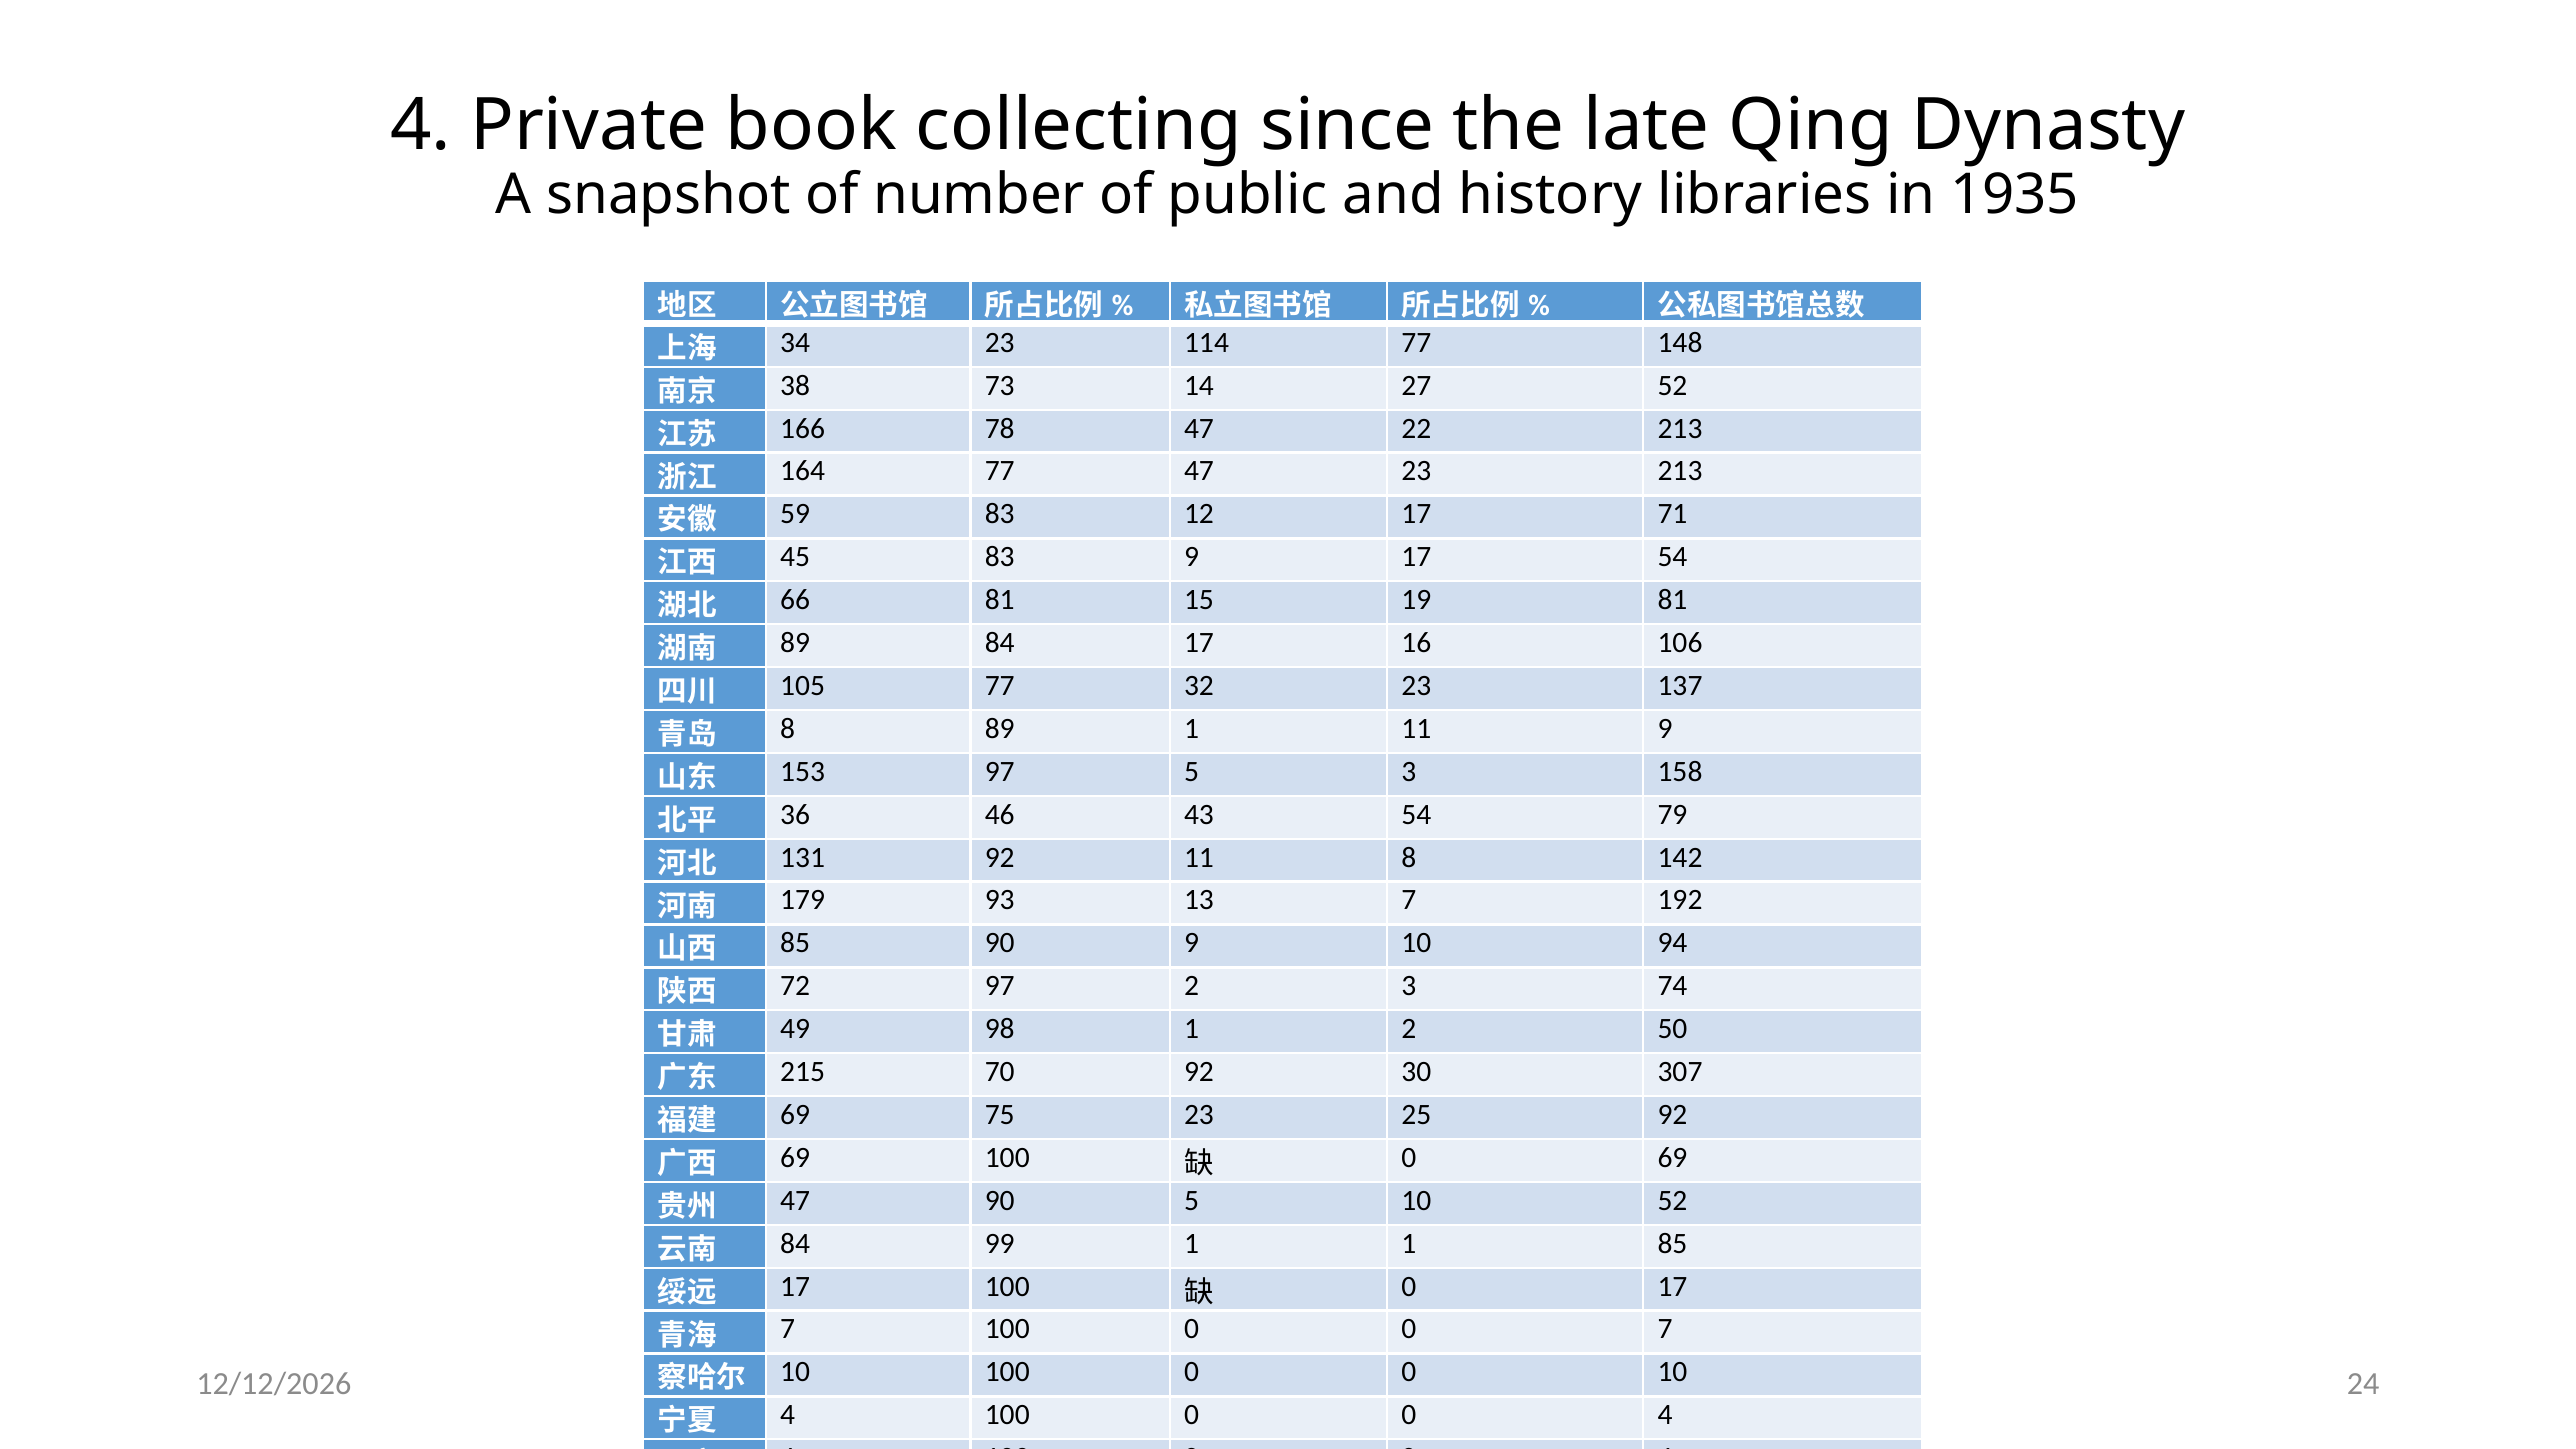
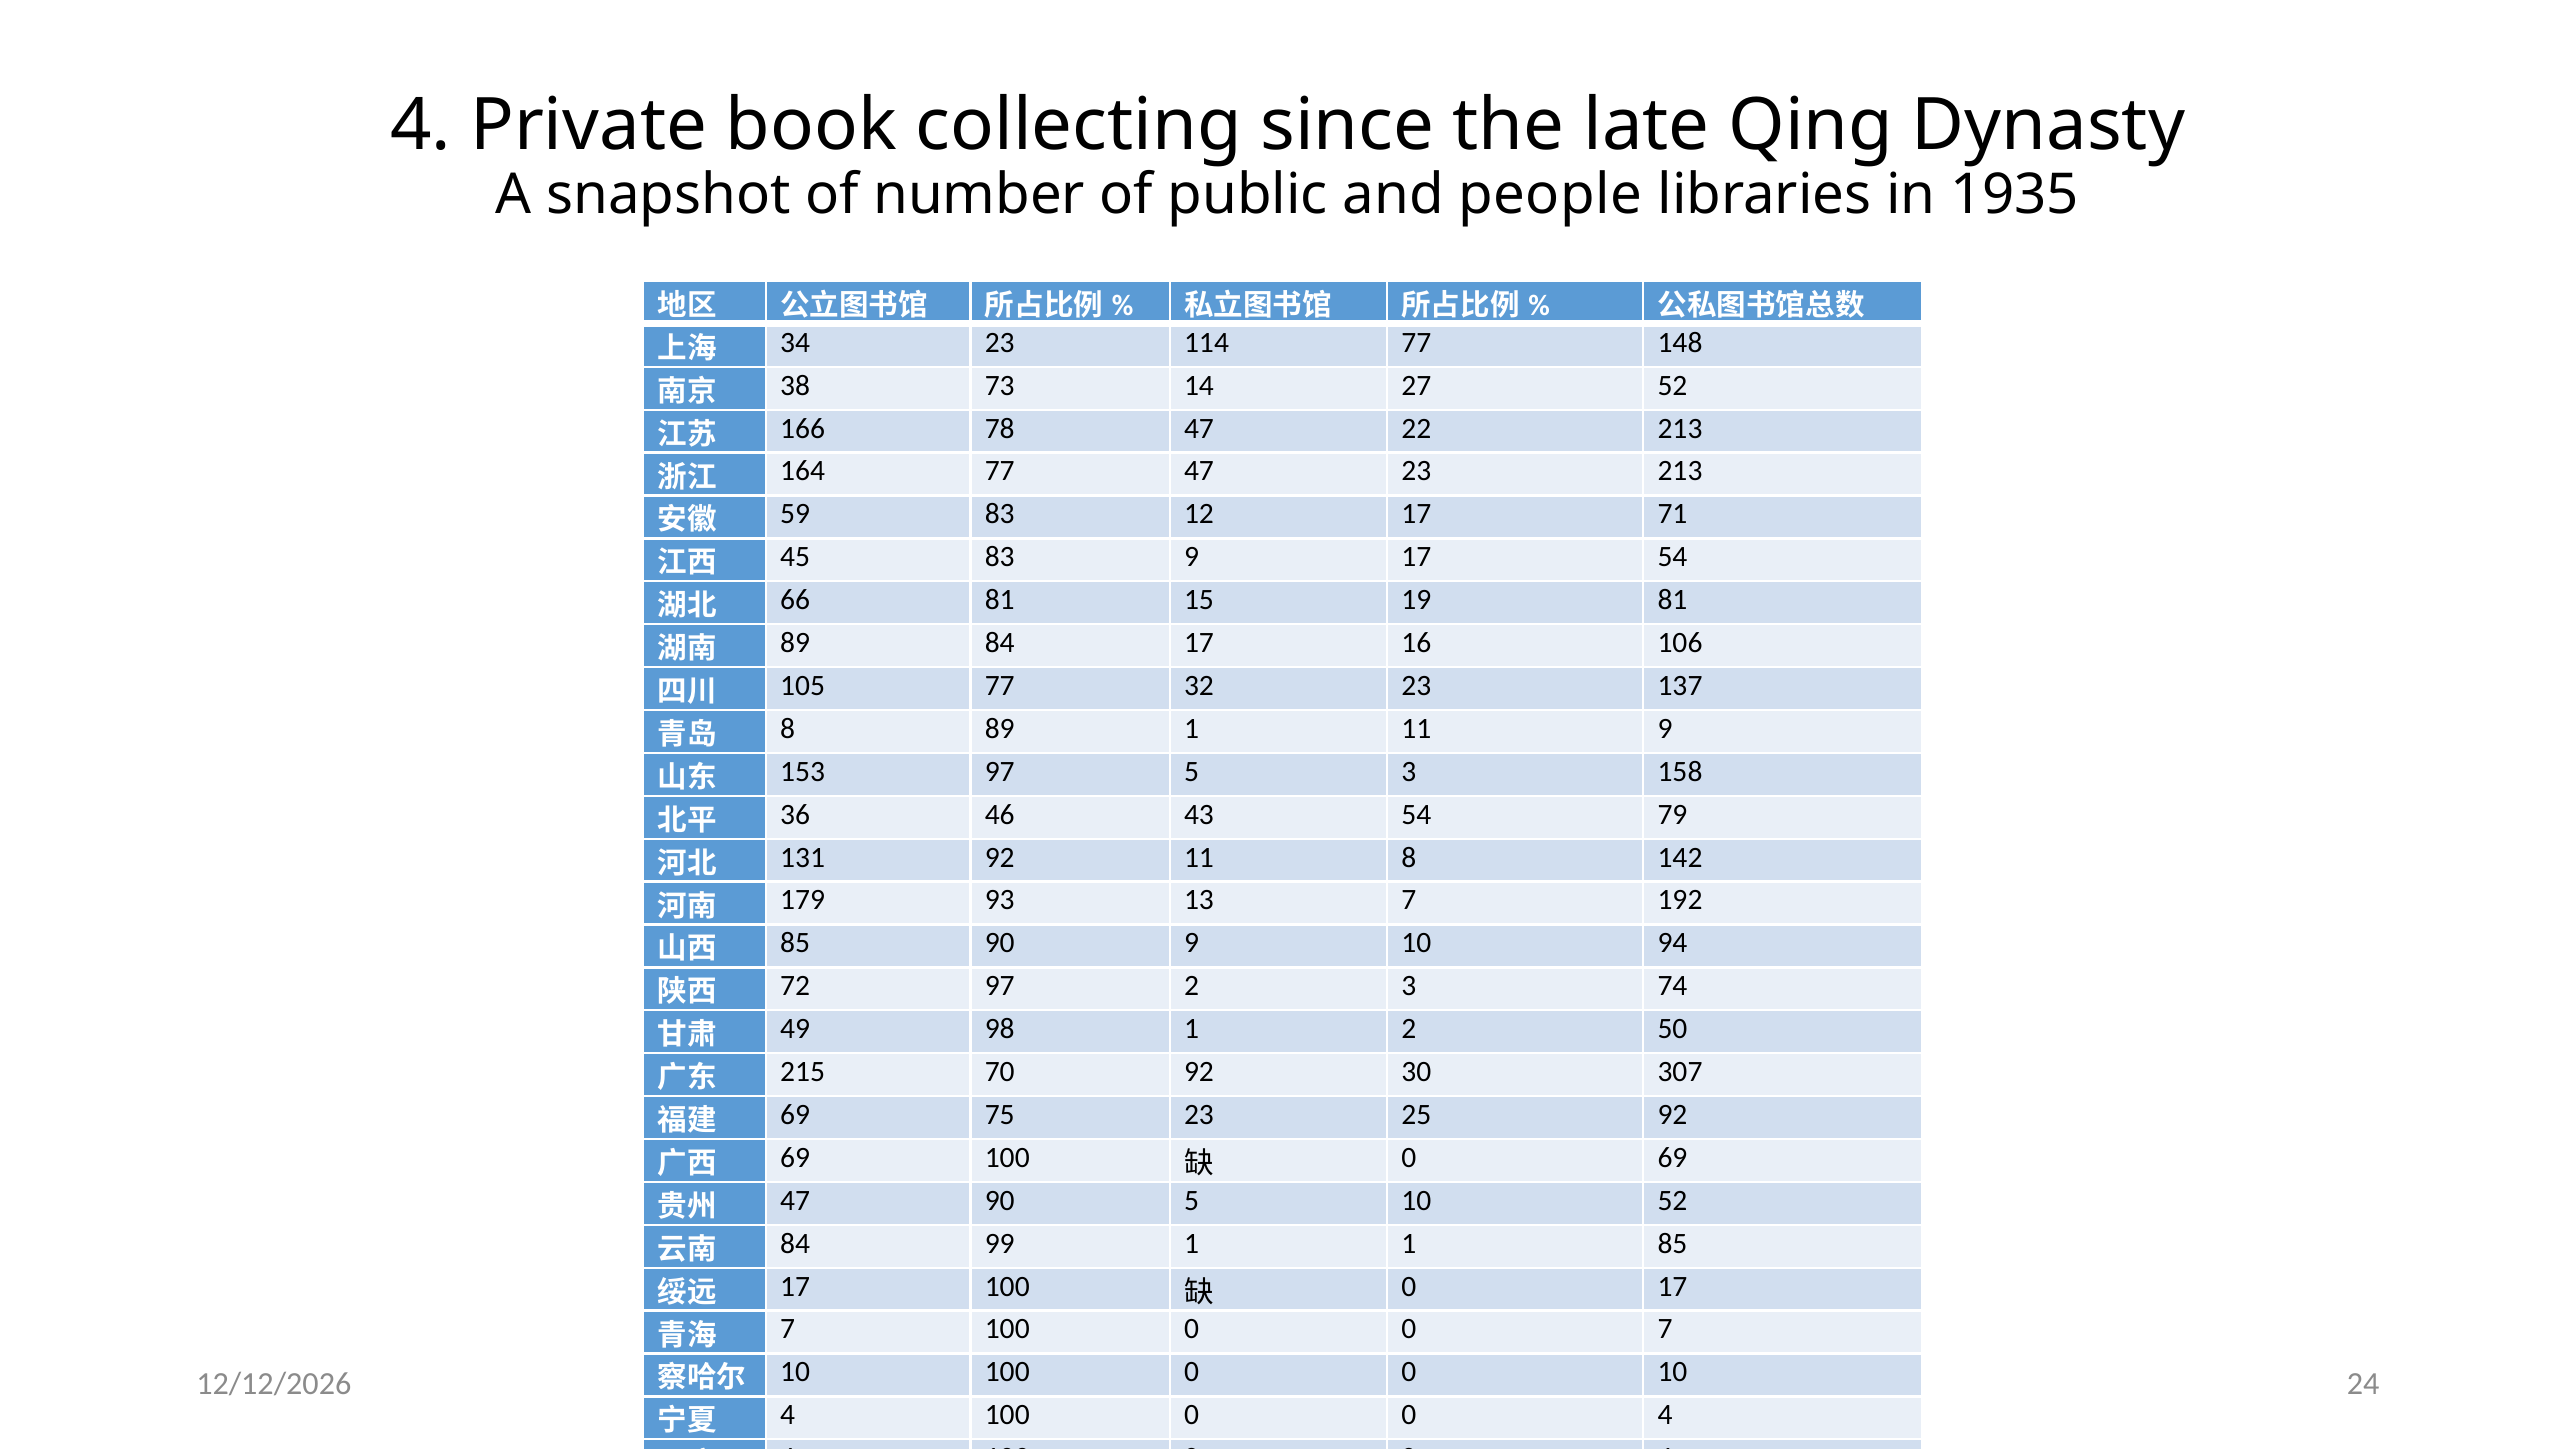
history: history -> people (1550, 195)
